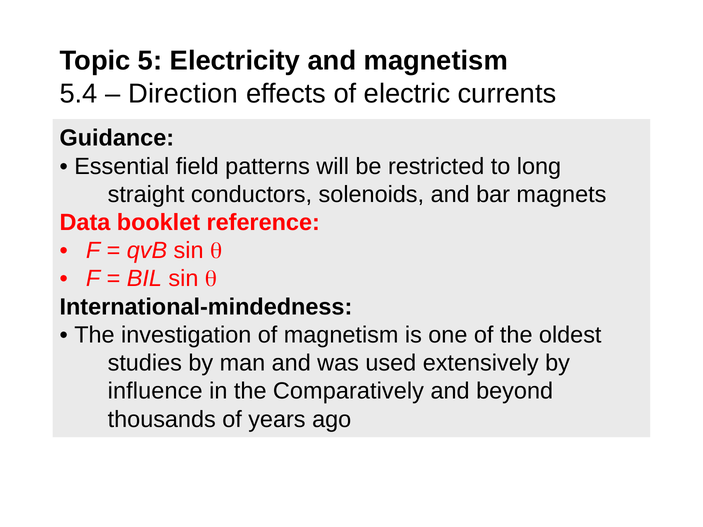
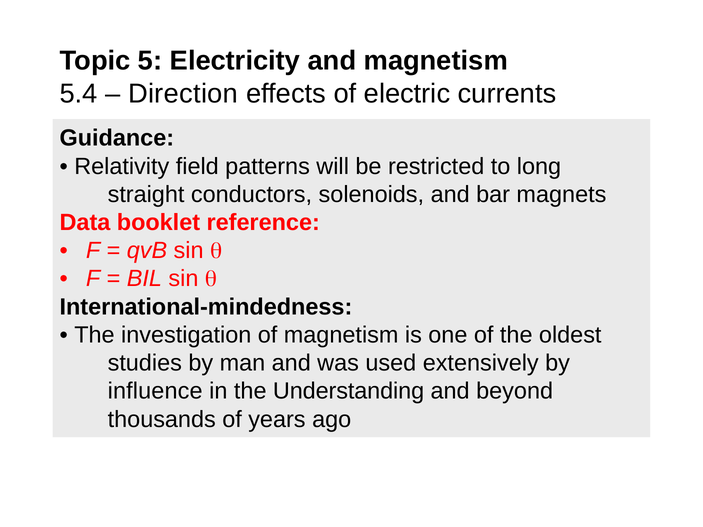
Essential: Essential -> Relativity (122, 166)
Comparatively: Comparatively -> Understanding (349, 391)
